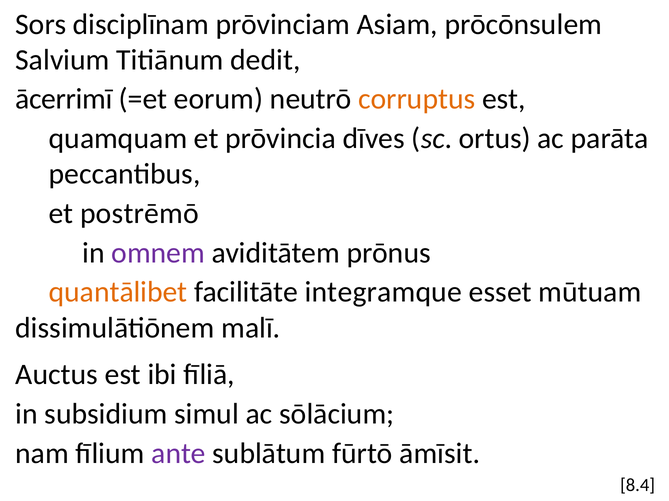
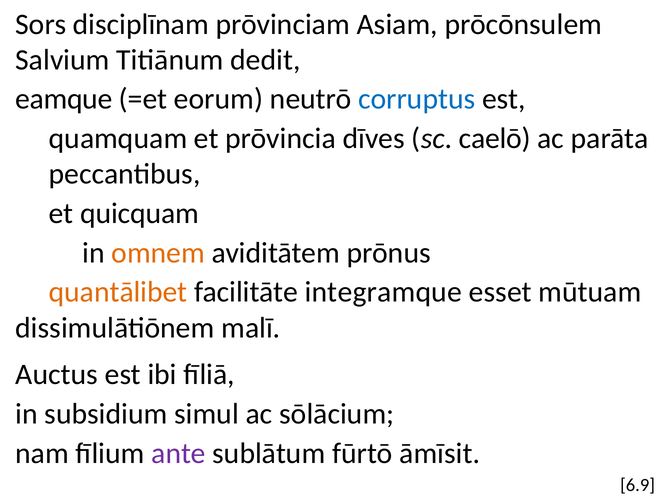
ācerrimī: ācerrimī -> eamque (64, 99)
corruptus colour: orange -> blue (417, 99)
ortus: ortus -> caelō (495, 139)
postrēmō: postrēmō -> quicquam (140, 214)
omnem colour: purple -> orange (158, 253)
8.4: 8.4 -> 6.9 (638, 486)
